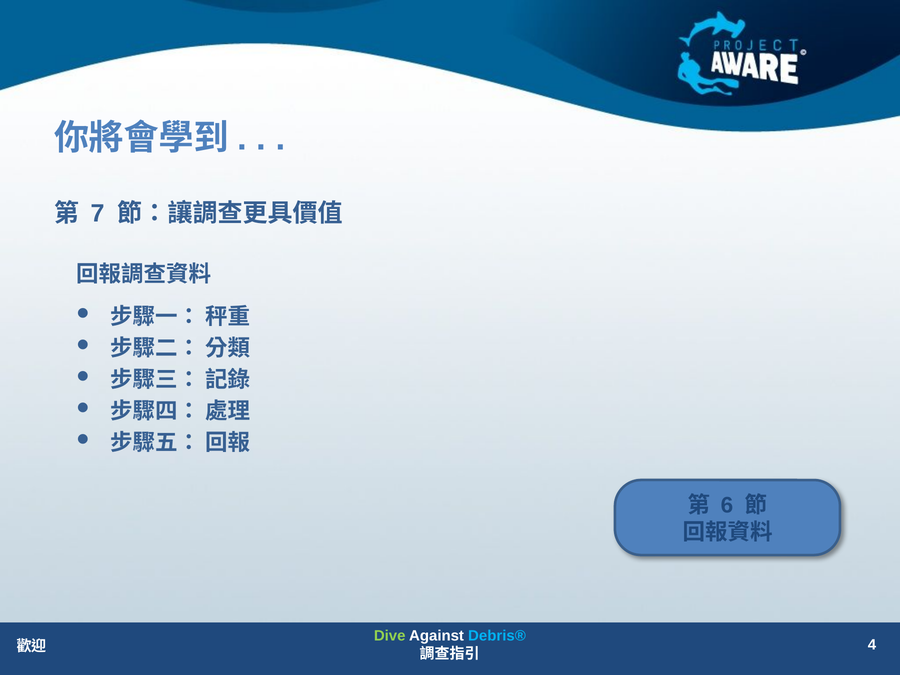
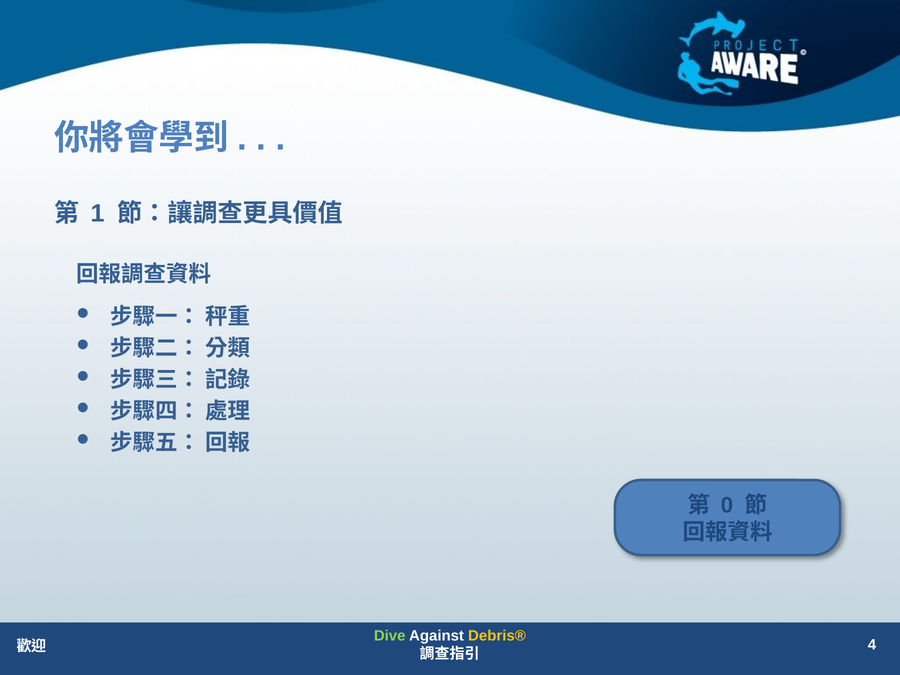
7: 7 -> 1 (98, 213)
6: 6 -> 0 (727, 505)
Debris® colour: light blue -> yellow (497, 636)
